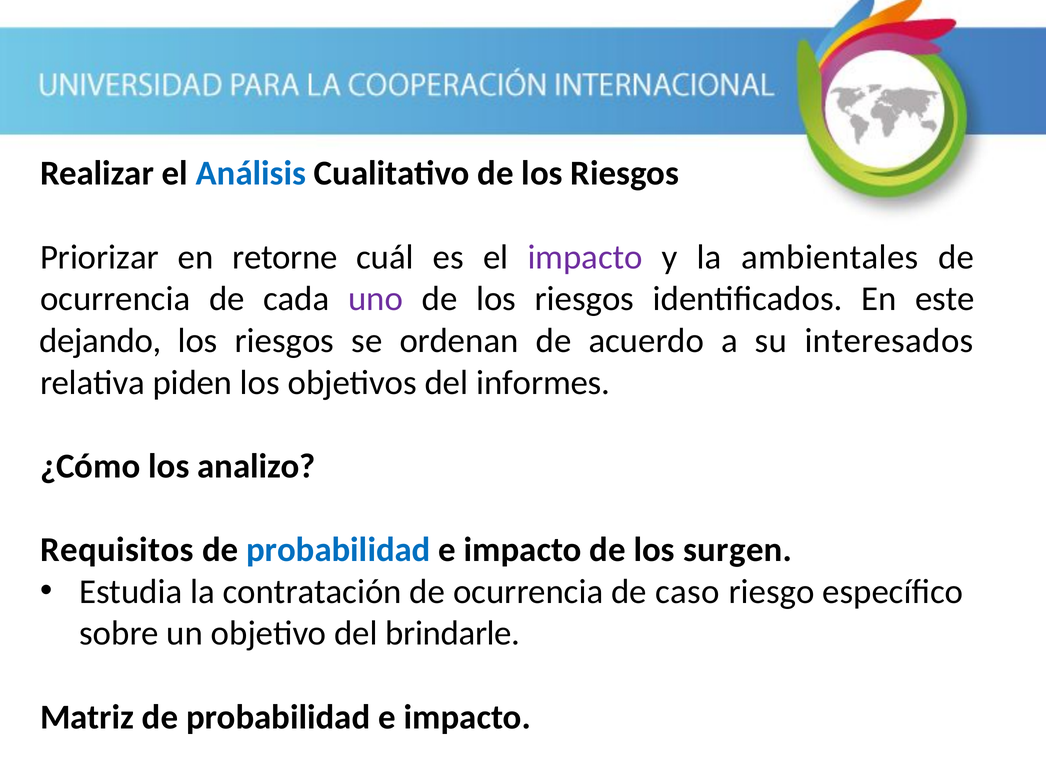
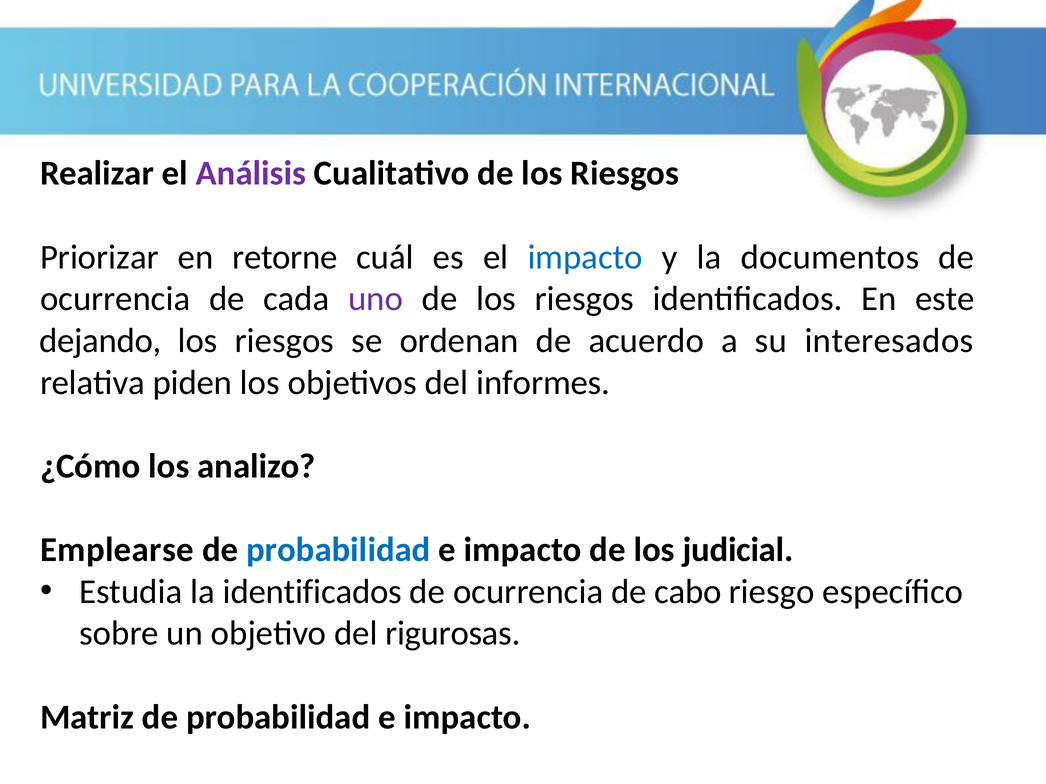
Análisis colour: blue -> purple (251, 174)
impacto colour: purple -> blue (585, 257)
ambientales: ambientales -> documentos (830, 257)
Requisitos: Requisitos -> Emplearse (117, 550)
surgen: surgen -> judicial (738, 550)
la contratación: contratación -> identificados (312, 592)
caso: caso -> cabo (688, 592)
brindarle: brindarle -> rigurosas (453, 634)
